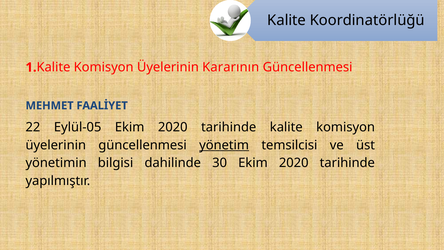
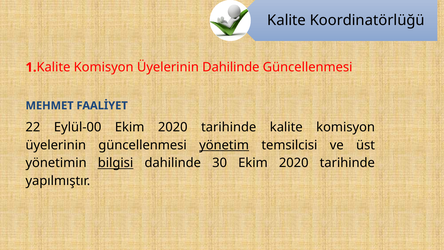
Üyelerinin Kararının: Kararının -> Dahilinde (231, 67)
Eylül-05: Eylül-05 -> Eylül-00 (78, 127)
bilgisi underline: none -> present (116, 163)
